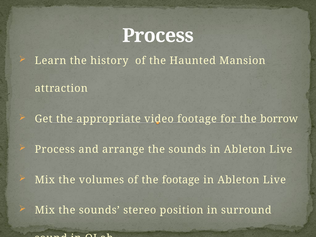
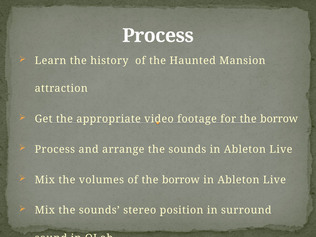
of the footage: footage -> borrow (181, 180)
